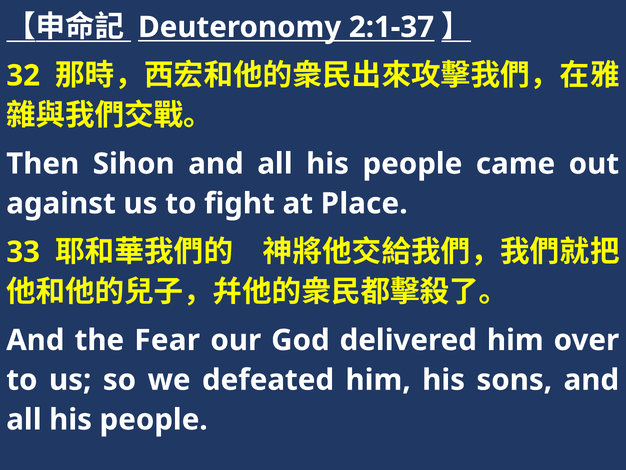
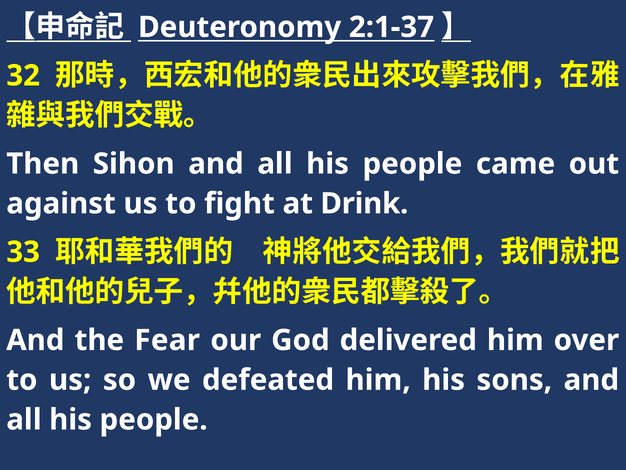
Place: Place -> Drink (364, 203)
